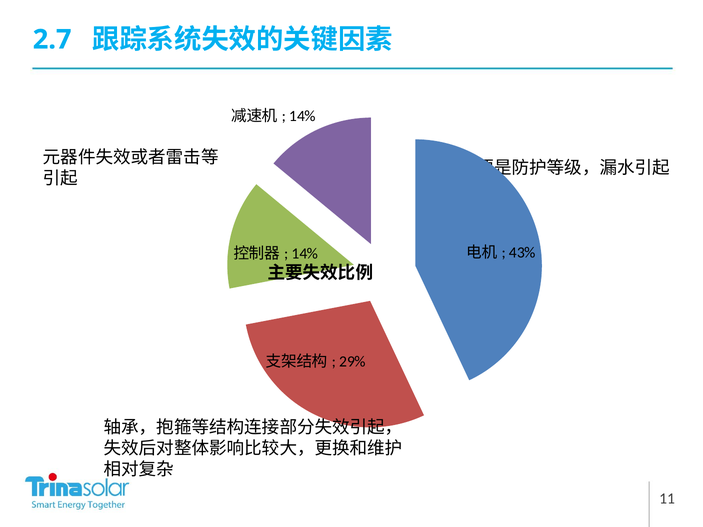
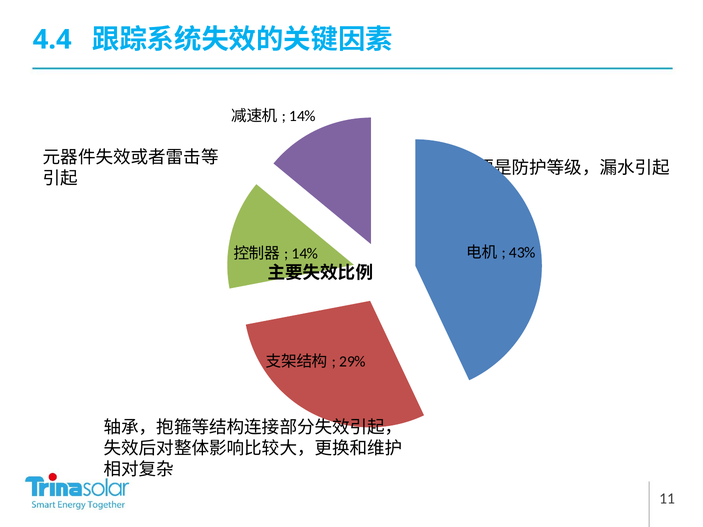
2.7: 2.7 -> 4.4 (52, 40)
